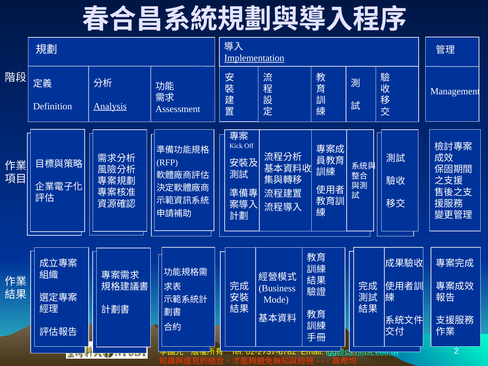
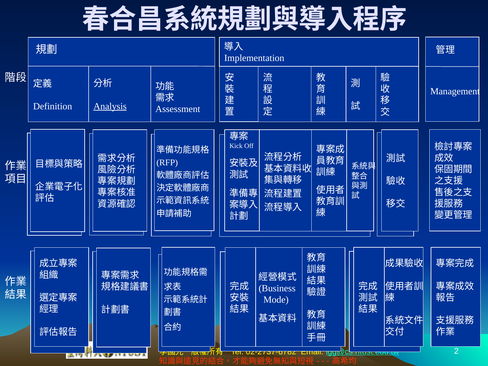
Implementation underline: present -> none (254, 58)
